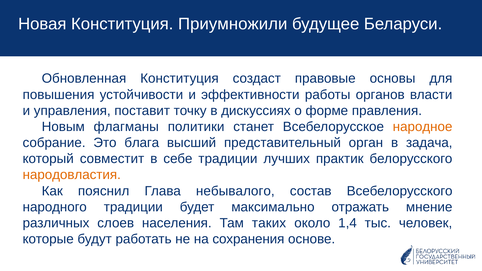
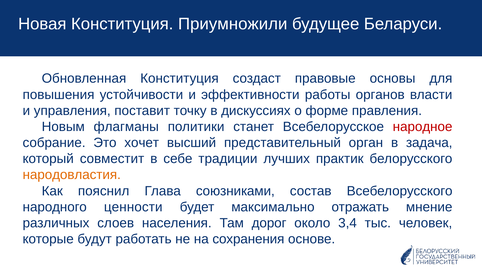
народное colour: orange -> red (423, 127)
блага: блага -> хочет (142, 143)
небывалого: небывалого -> союзниками (235, 191)
народного традиции: традиции -> ценности (133, 207)
таких: таких -> дорог (269, 223)
1,4: 1,4 -> 3,4 (348, 223)
